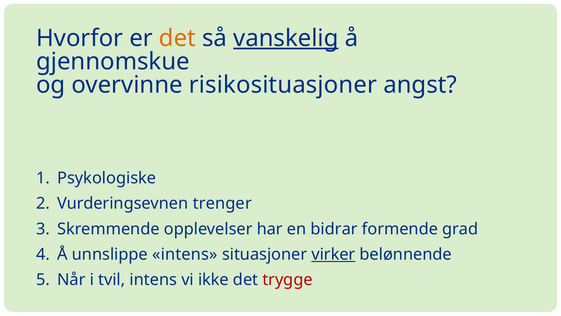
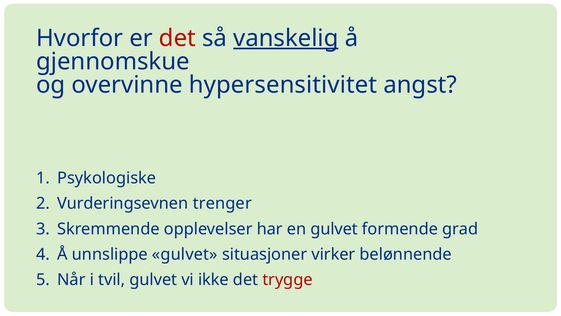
det colour: orange -> red (177, 38)
risikosituasjoner: risikosituasjoner -> hypersensitivitet (283, 85)
en bidrar: bidrar -> gulvet (334, 229)
unnslippe intens: intens -> gulvet (185, 254)
virker underline: present -> none (333, 254)
tvil intens: intens -> gulvet (153, 279)
